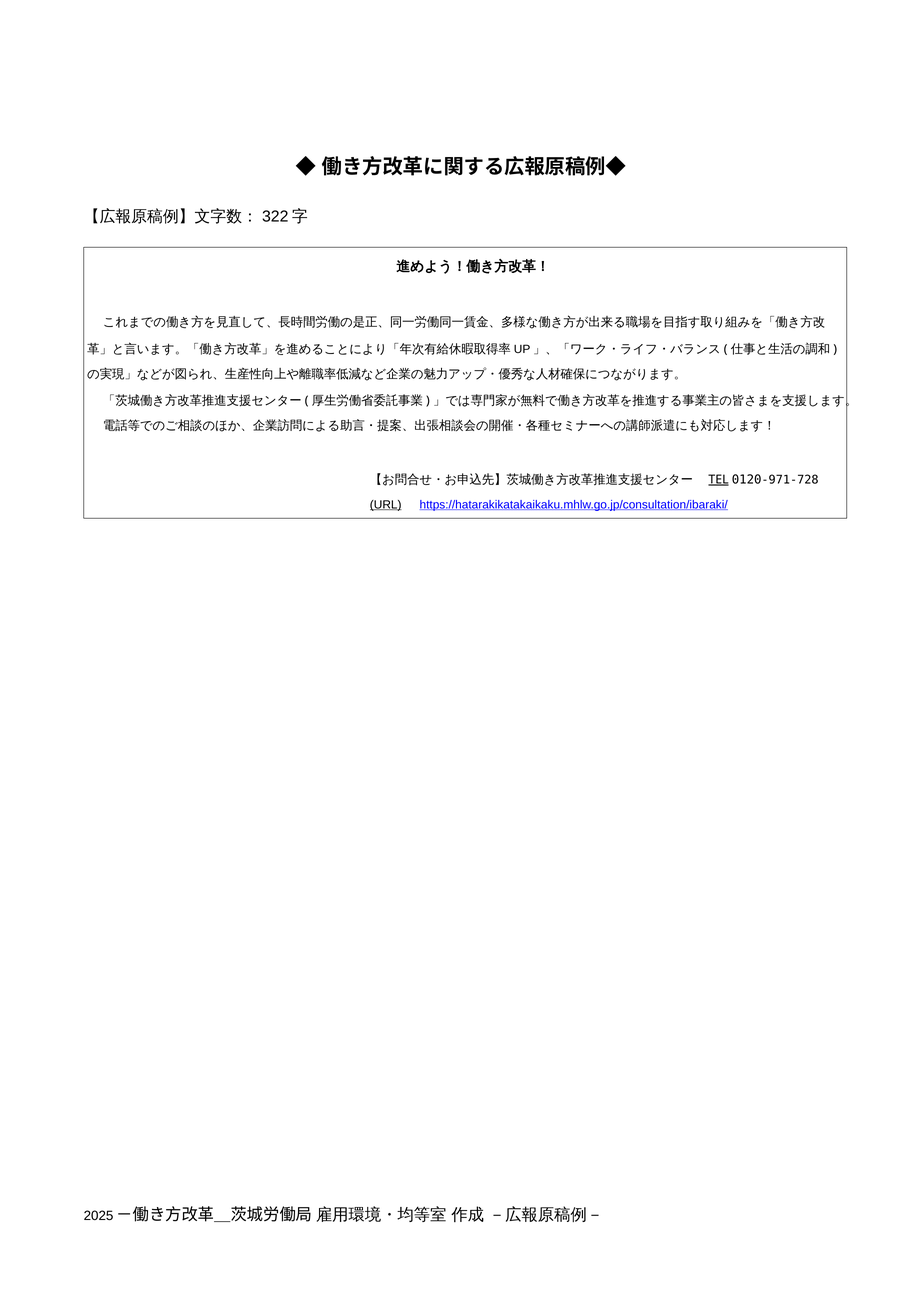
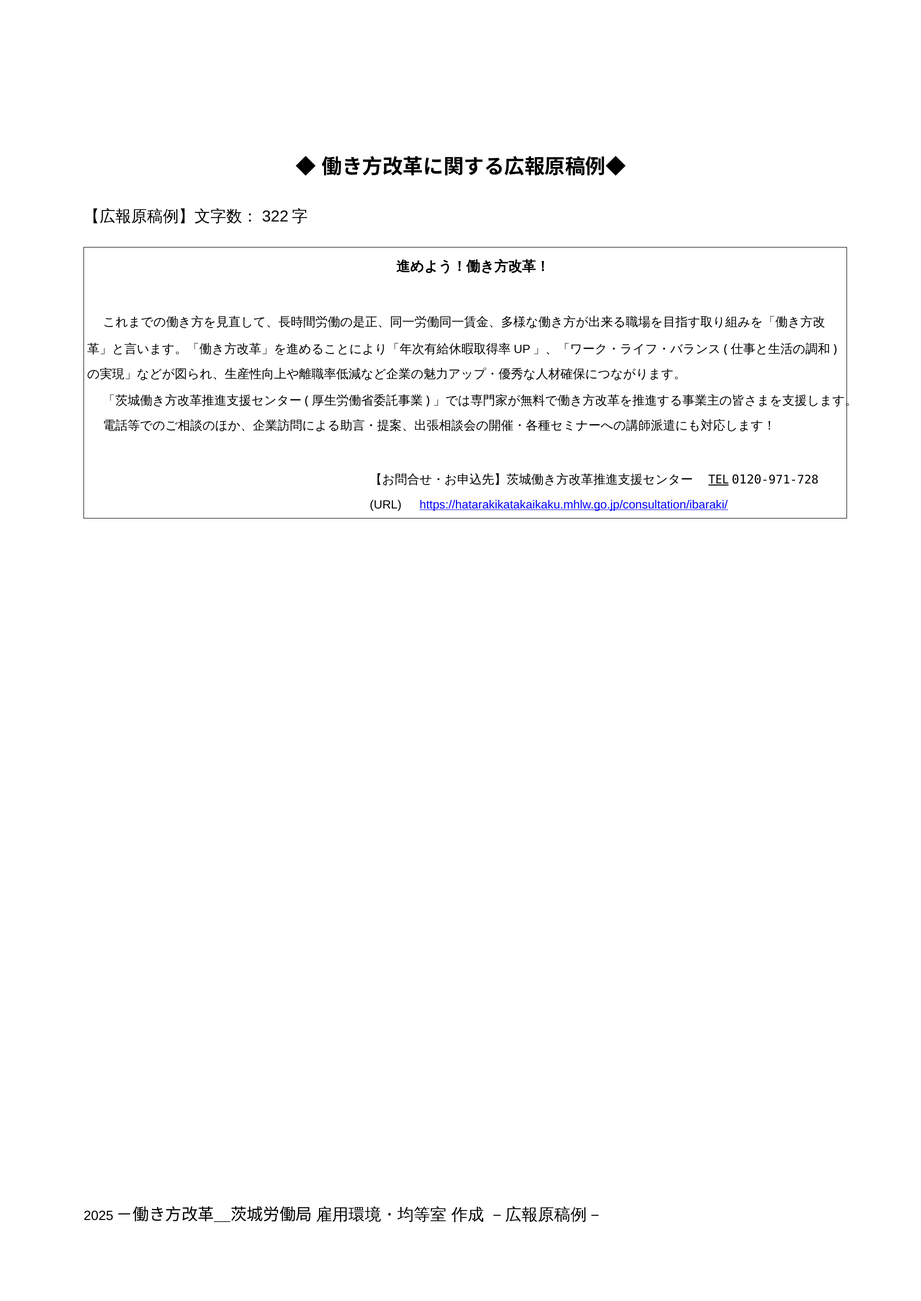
URL underline: present -> none (386, 505)
